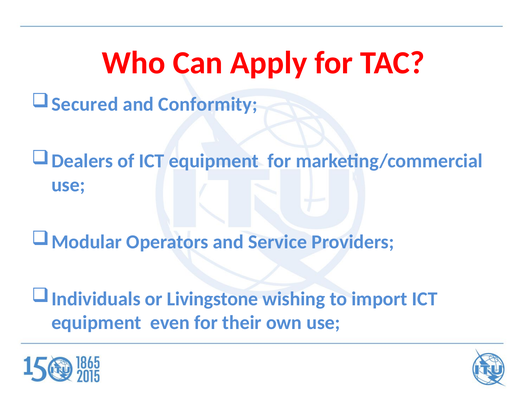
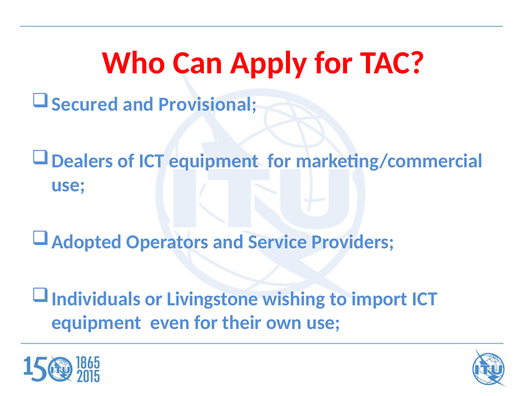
Conformity: Conformity -> Provisional (208, 104)
Modular: Modular -> Adopted (87, 241)
